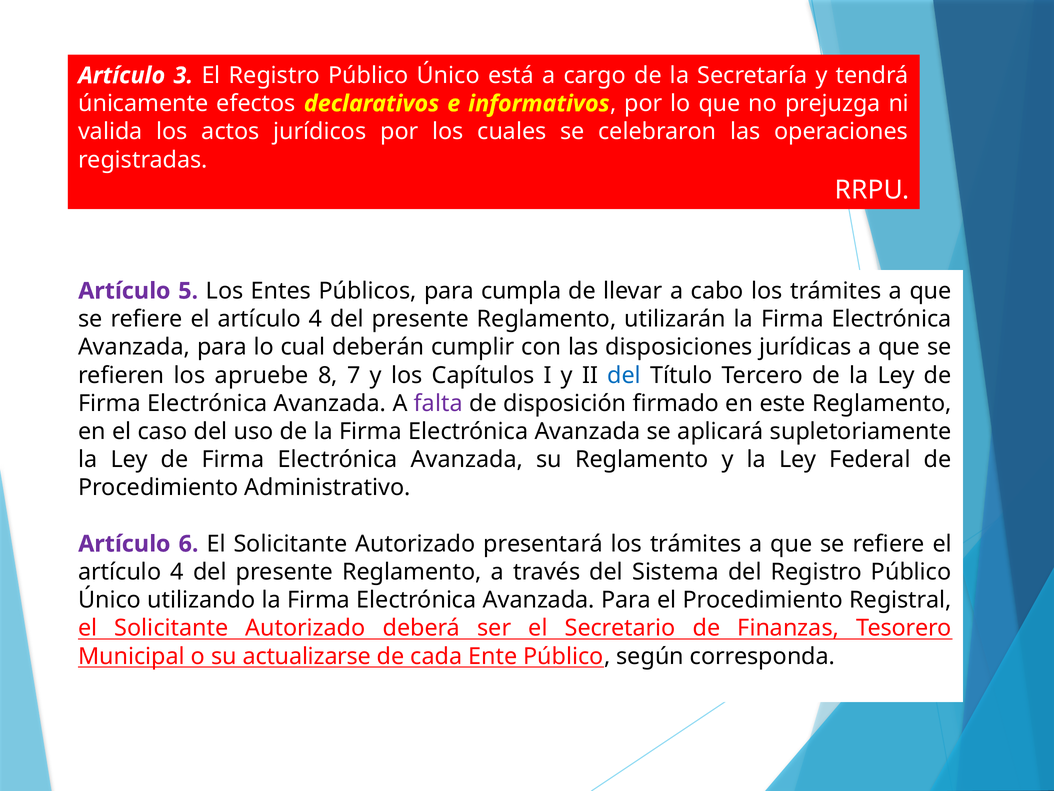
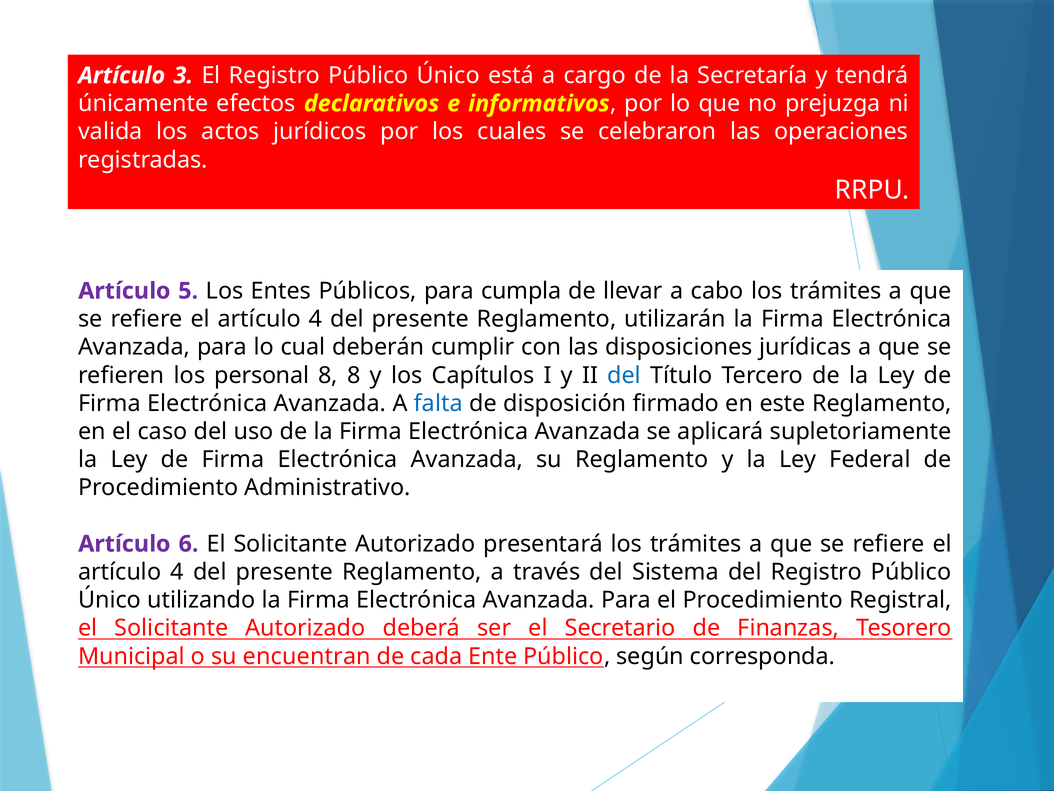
apruebe: apruebe -> personal (262, 375)
8 7: 7 -> 8 (354, 375)
falta colour: purple -> blue (438, 403)
actualizarse: actualizarse -> encuentran (307, 656)
